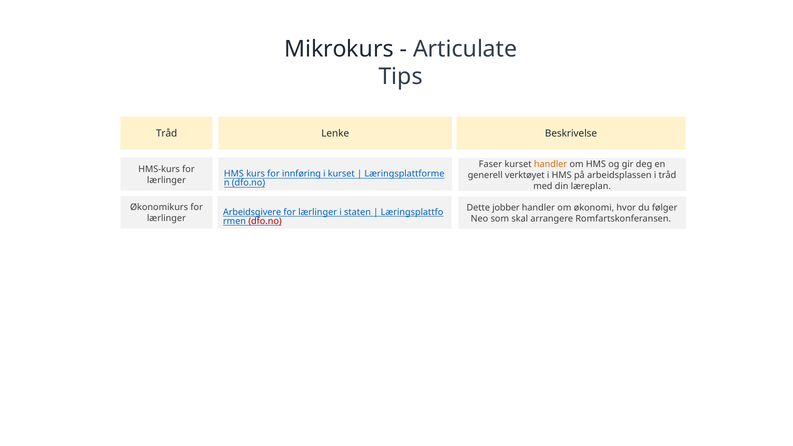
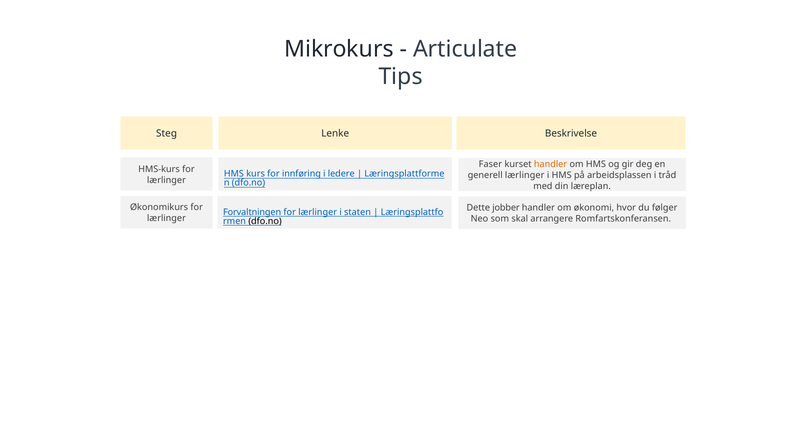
Tråd: Tråd -> Steg (167, 134)
i kurset: kurset -> ledere (341, 174)
generell verktøyet: verktøyet -> lærlinger (525, 175)
Arbeidsgivere: Arbeidsgivere -> Forvaltningen (252, 212)
dfo.no colour: red -> black (265, 221)
